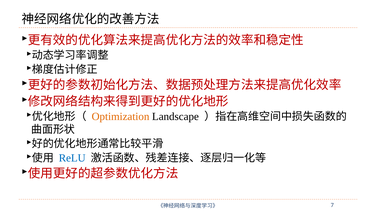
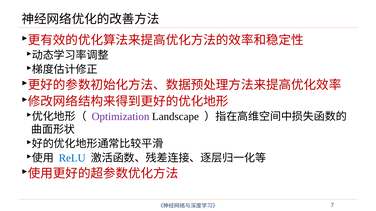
Optimization colour: orange -> purple (121, 117)
